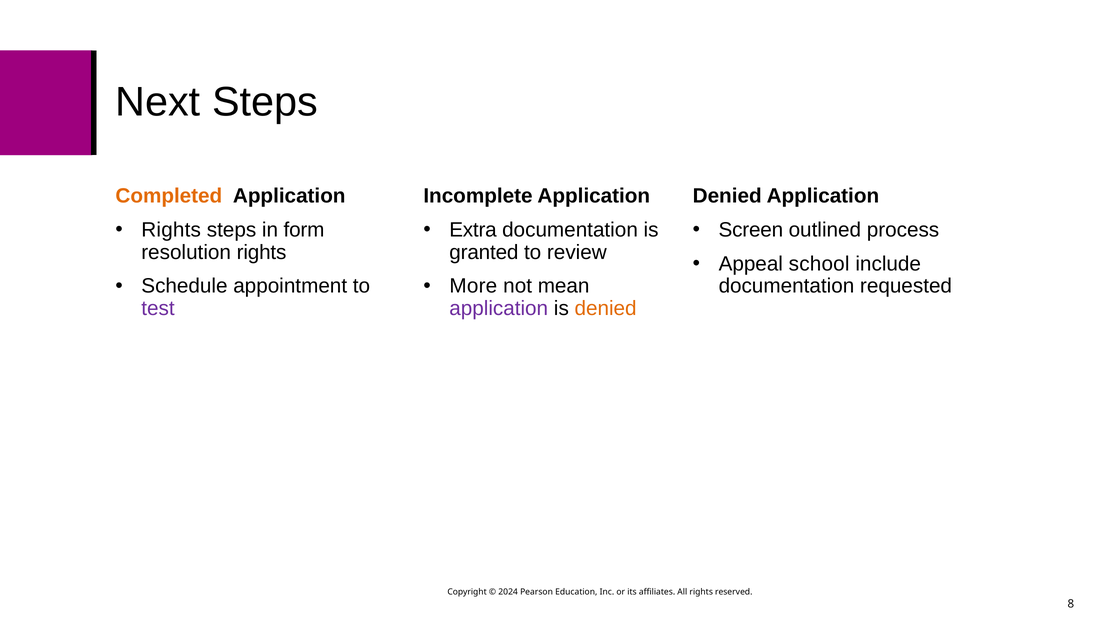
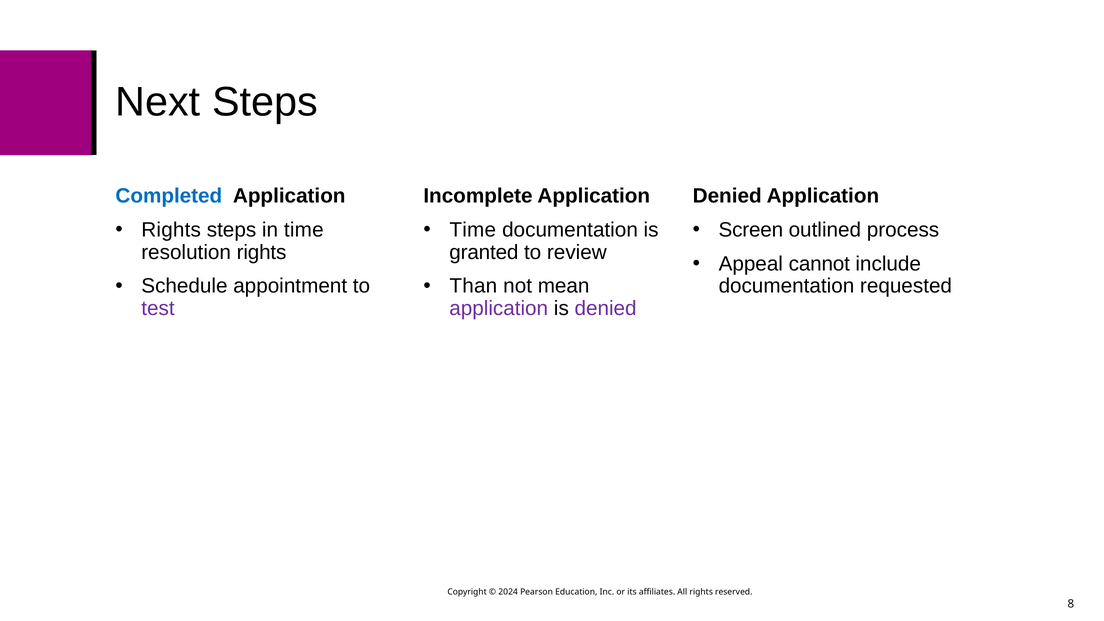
Completed colour: orange -> blue (169, 196)
in form: form -> time (304, 230)
Extra: Extra -> Time (473, 230)
school: school -> cannot (819, 264)
More: More -> Than (473, 286)
denied colour: orange -> purple (606, 308)
